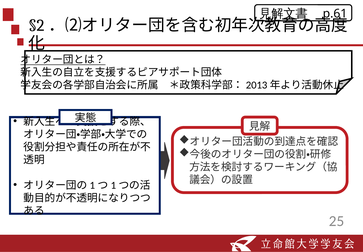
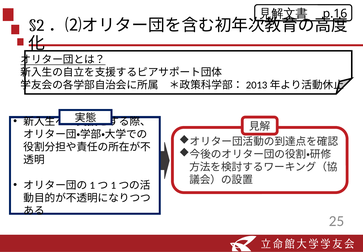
p.61: p.61 -> p.16 (335, 14)
